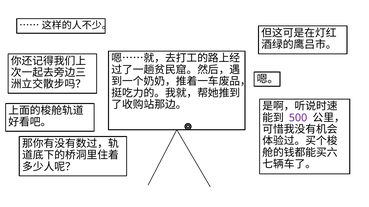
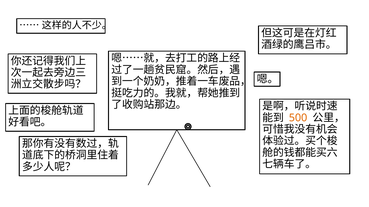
500 colour: purple -> orange (298, 118)
